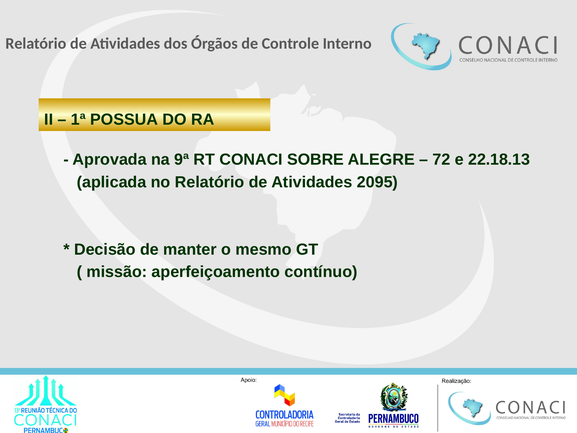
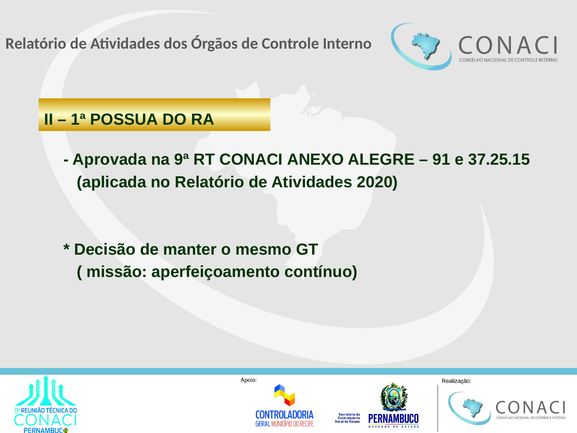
SOBRE: SOBRE -> ANEXO (316, 159)
72: 72 -> 91 (442, 159)
22.18.13: 22.18.13 -> 37.25.15 (499, 159)
2095: 2095 -> 2020 (377, 182)
